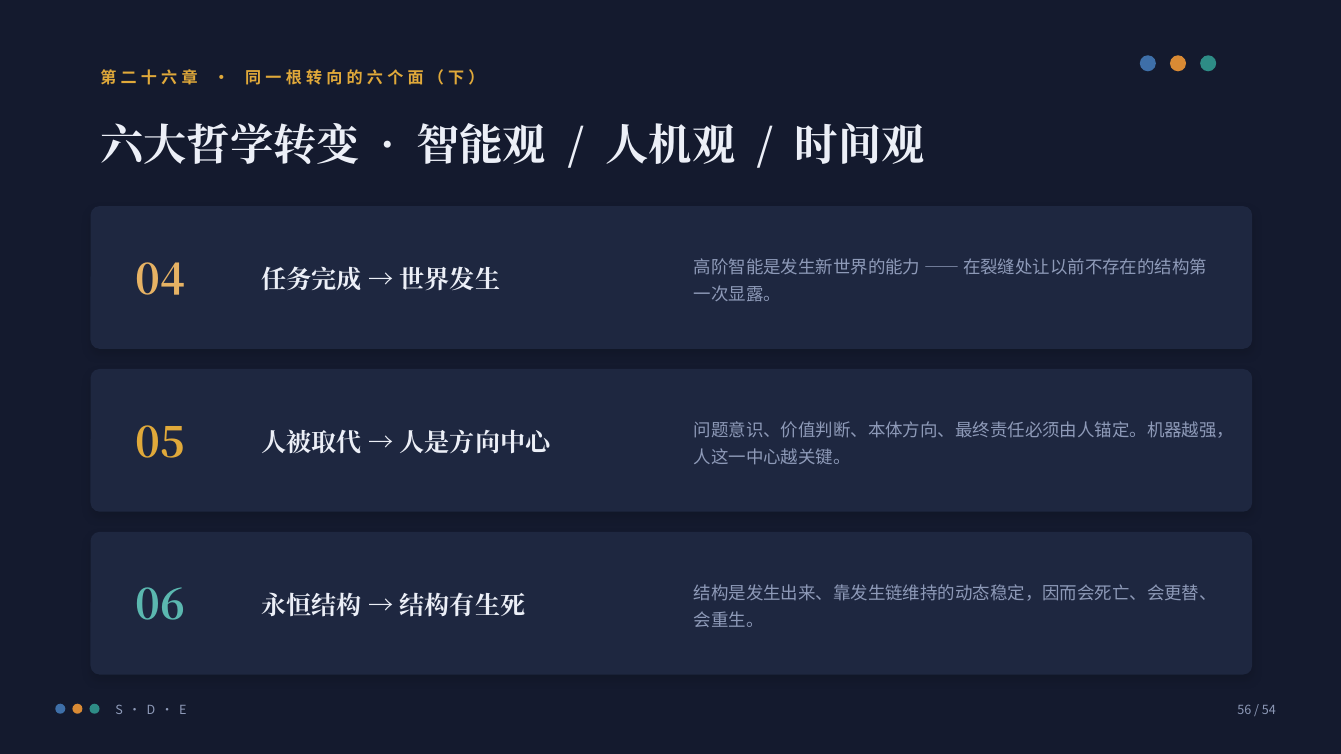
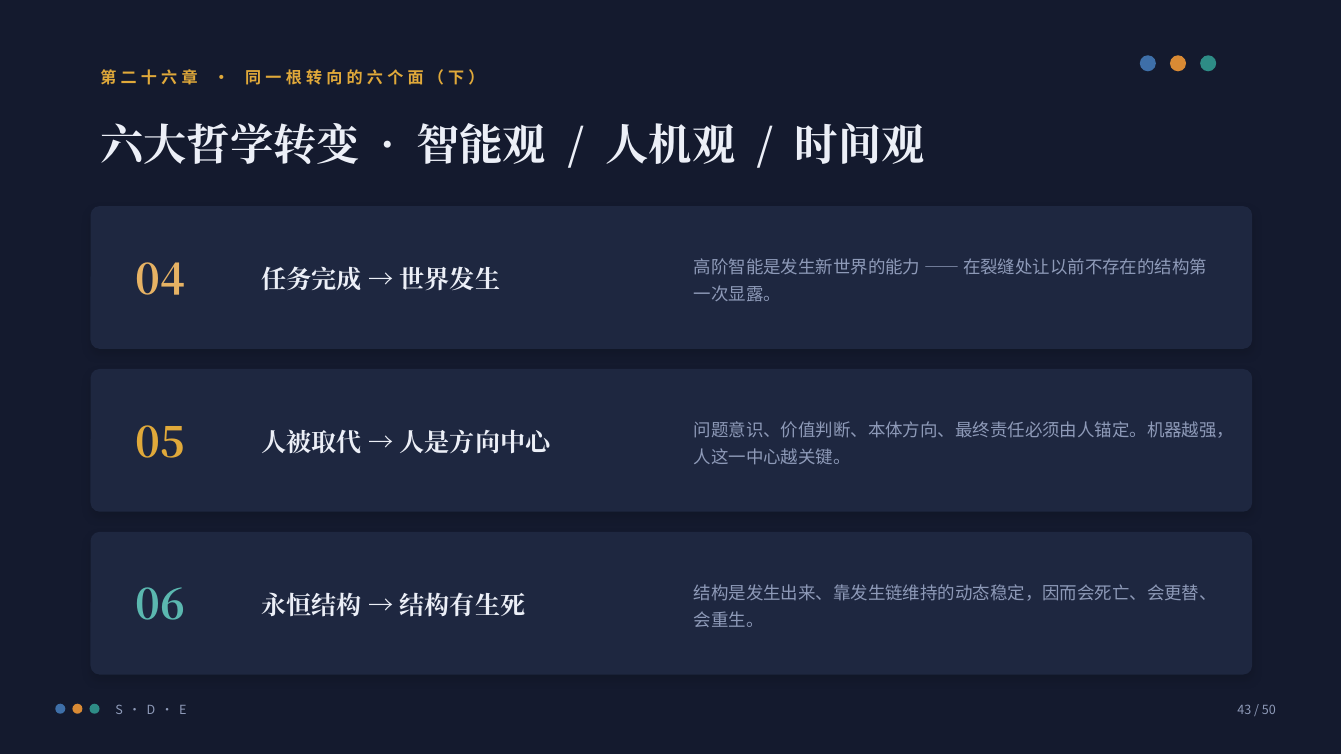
56: 56 -> 43 (1244, 710)
54: 54 -> 50 (1269, 710)
